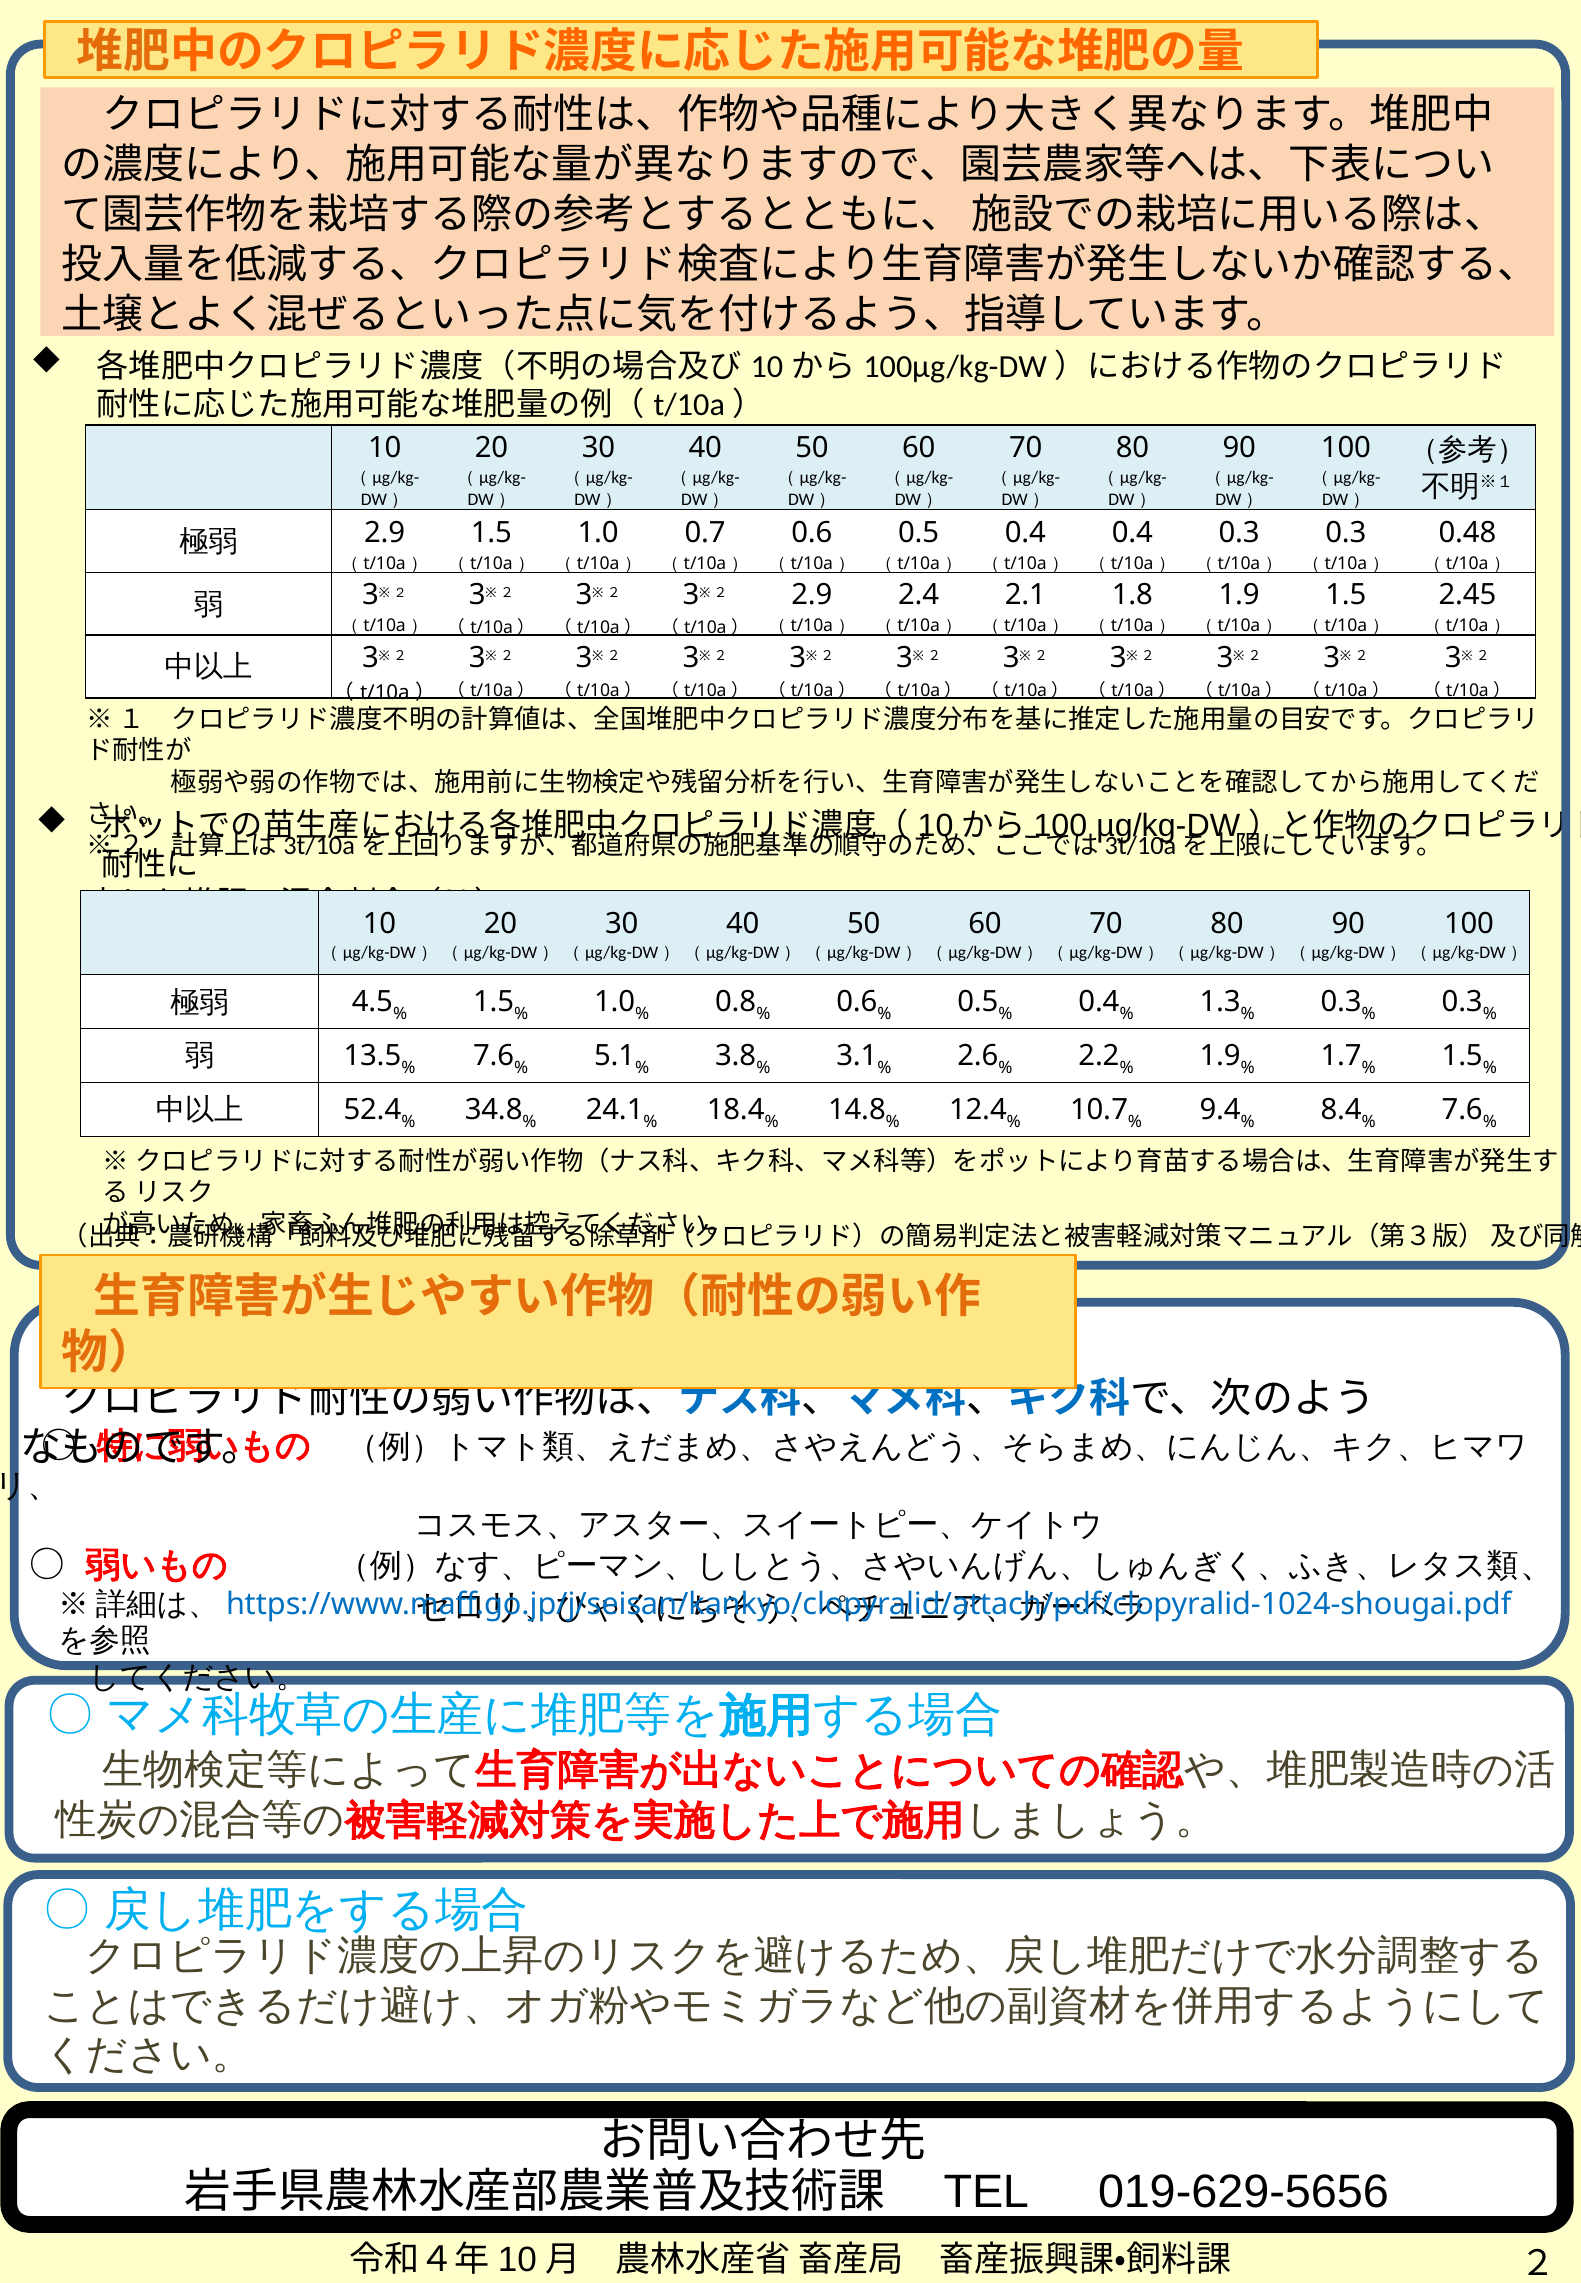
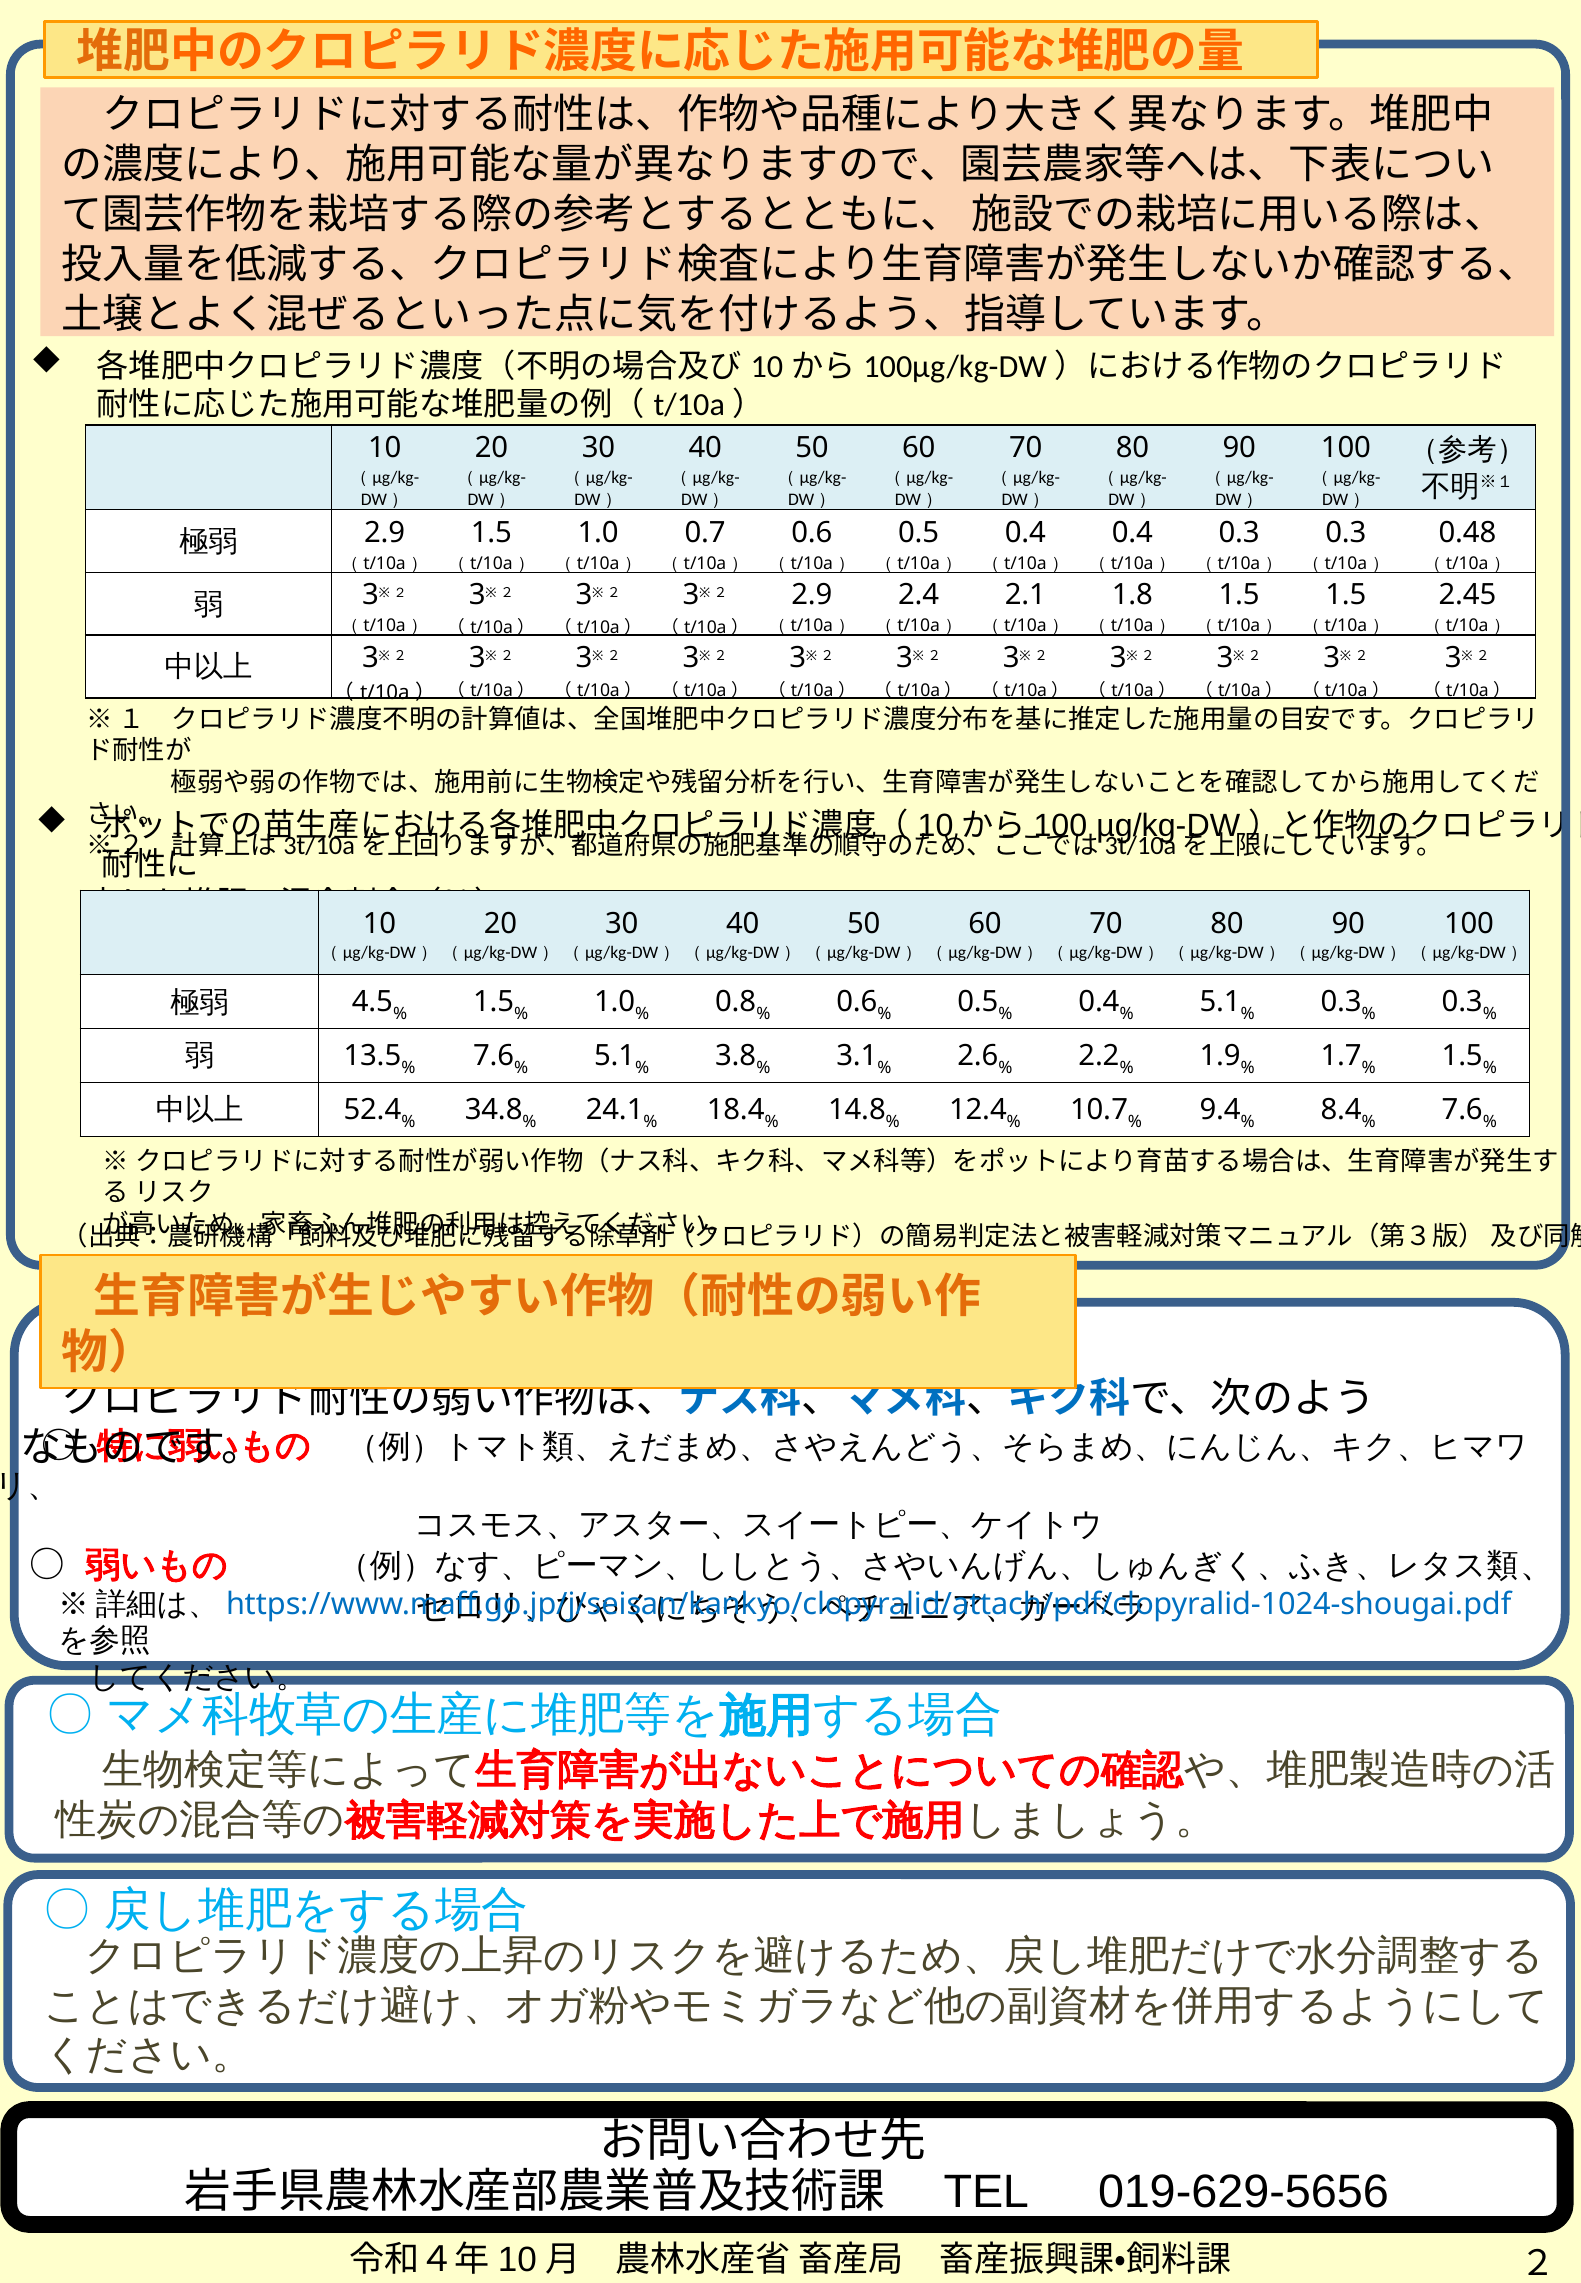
1.9: 1.9 -> 1.5 (1239, 595)
1.3: 1.3 -> 5.1 (1220, 1003)
